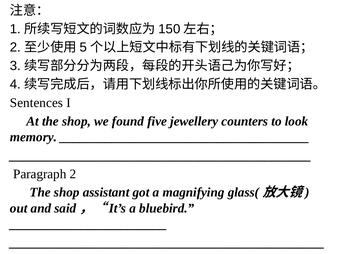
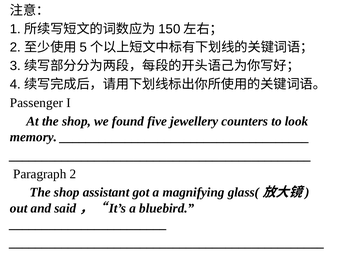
Sentences: Sentences -> Passenger (37, 103)
